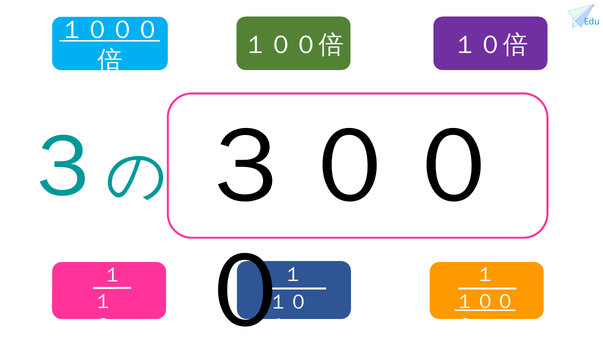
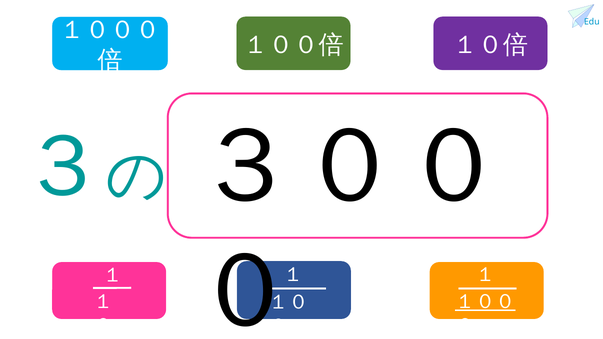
１０００ underline: present -> none (110, 30)
